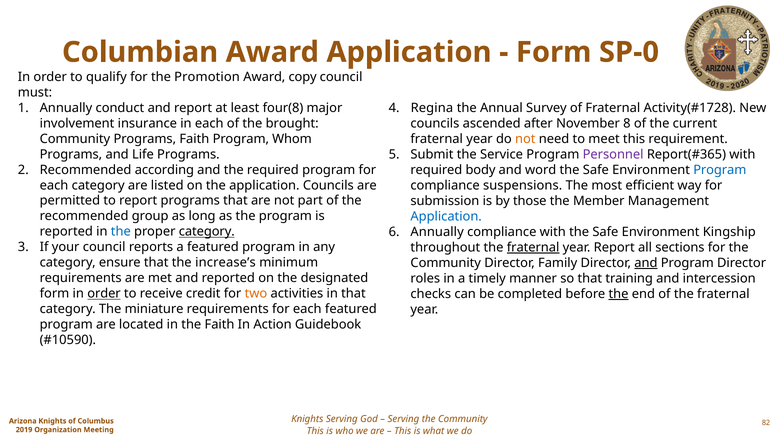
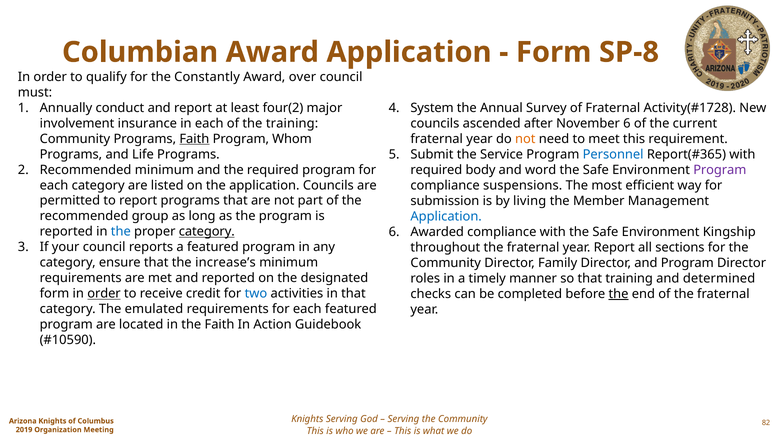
SP-0: SP-0 -> SP-8 (629, 52)
Promotion: Promotion -> Constantly (207, 77)
copy: copy -> over (302, 77)
four(8: four(8 -> four(2 (283, 108)
Regina: Regina -> System (432, 108)
the brought: brought -> training (292, 123)
November 8: 8 -> 6 (627, 124)
Faith underline: none -> present (194, 139)
Personnel colour: purple -> blue (613, 155)
Recommended according: according -> minimum (164, 170)
Program colour: blue -> purple (720, 170)
those: those -> living (530, 201)
Annually: Annually -> Awarded (437, 232)
fraternal underline: present -> none (533, 248)
and underline: present -> none (646, 263)
intercession: intercession -> determined (719, 279)
two colour: orange -> blue (256, 294)
miniature: miniature -> emulated (154, 310)
